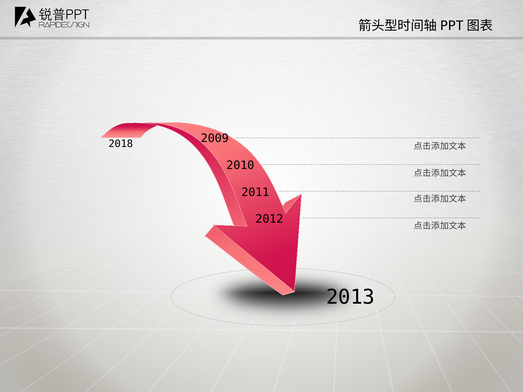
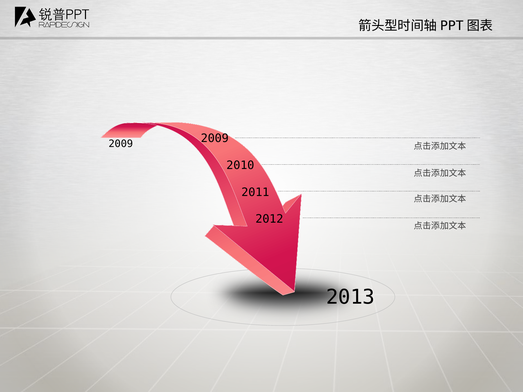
2018: 2018 -> 2009 (121, 144)
